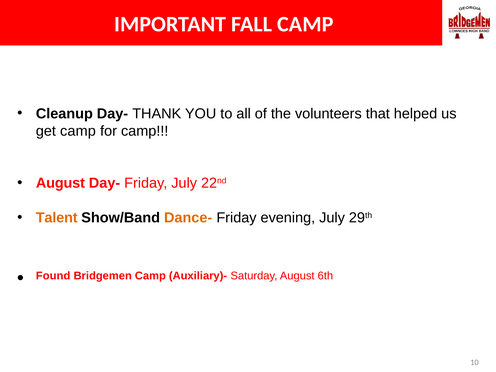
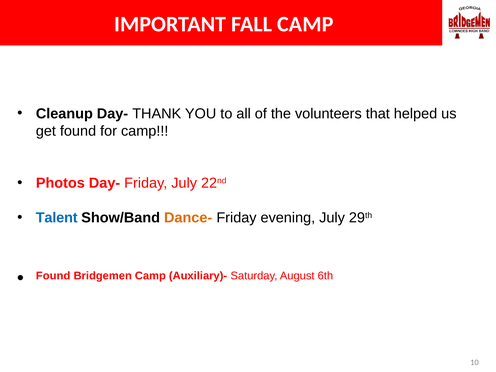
get camp: camp -> found (78, 131)
August: August -> Photos (60, 183)
Talent colour: orange -> blue (57, 218)
